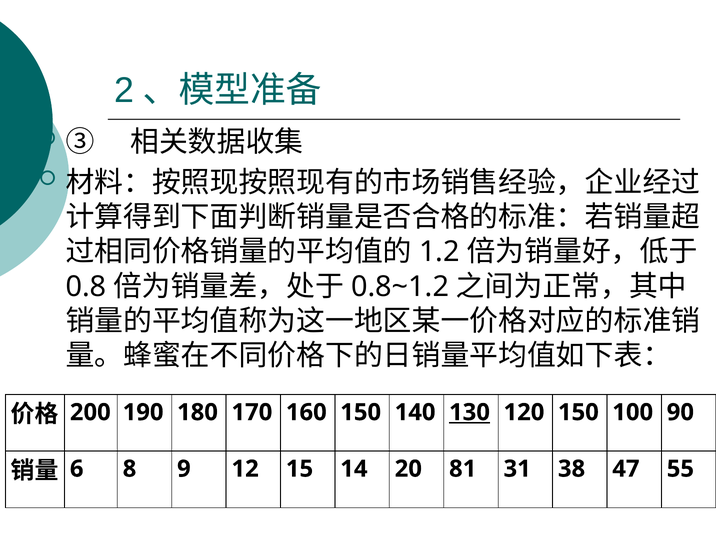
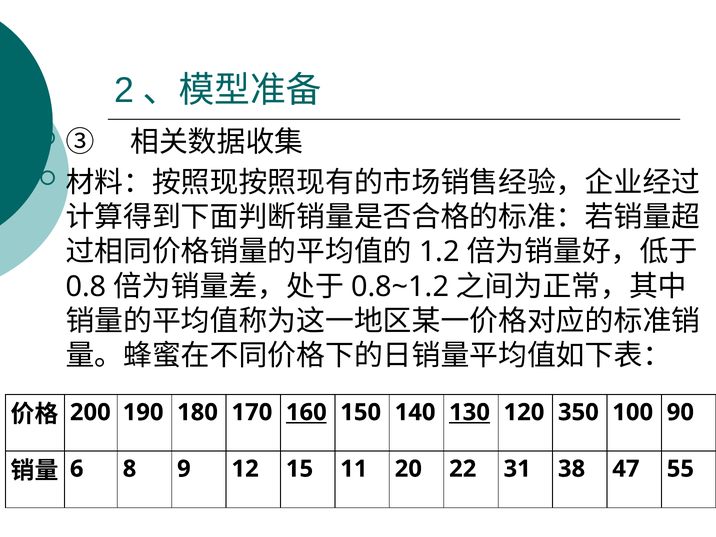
160 underline: none -> present (306, 412)
120 150: 150 -> 350 (578, 412)
14: 14 -> 11 (354, 469)
81: 81 -> 22 (463, 469)
